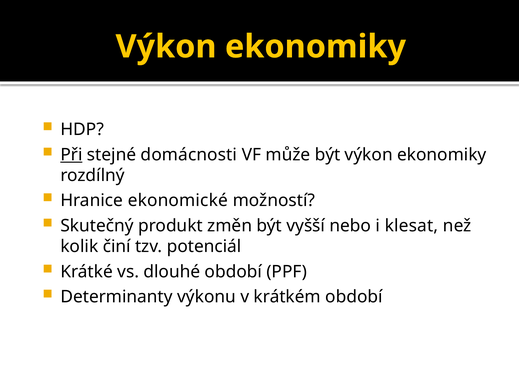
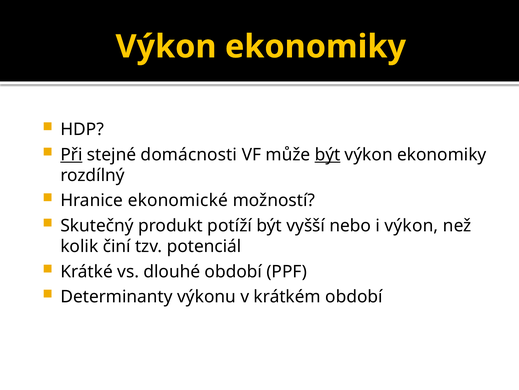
být underline: none -> present (328, 154)
změn: změn -> potíží (230, 225)
i klesat: klesat -> výkon (411, 225)
